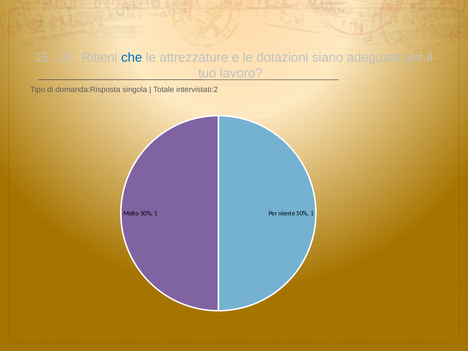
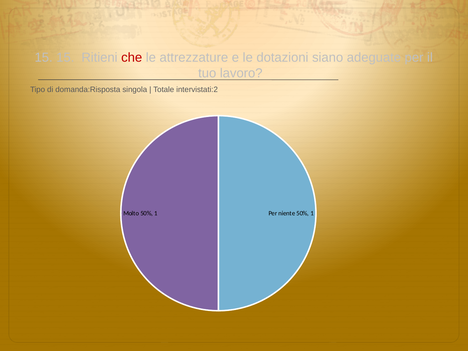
che colour: blue -> red (132, 57)
